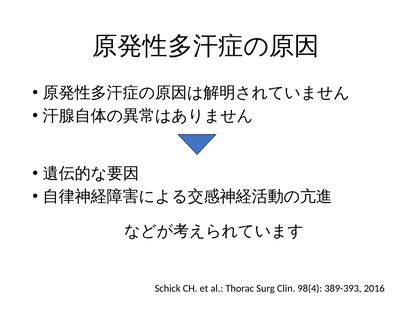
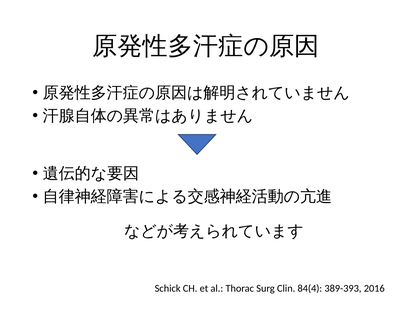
98(4: 98(4 -> 84(4 (310, 288)
